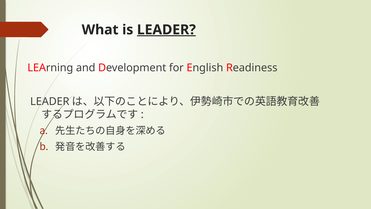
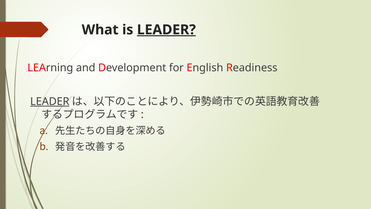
LEADER underline: none -> present (50, 101)
